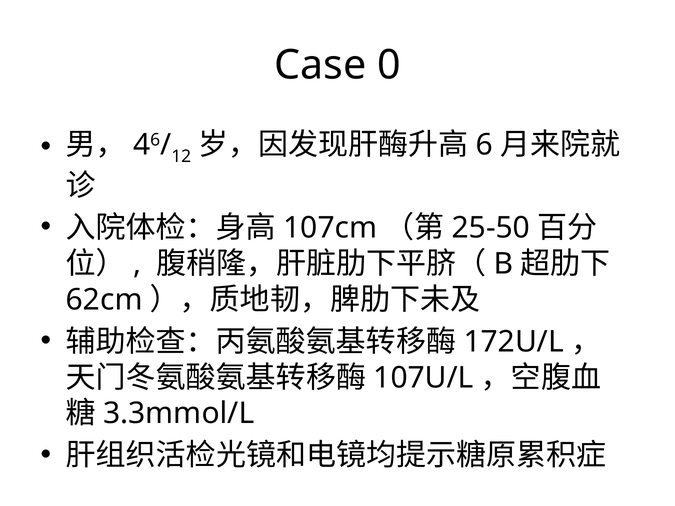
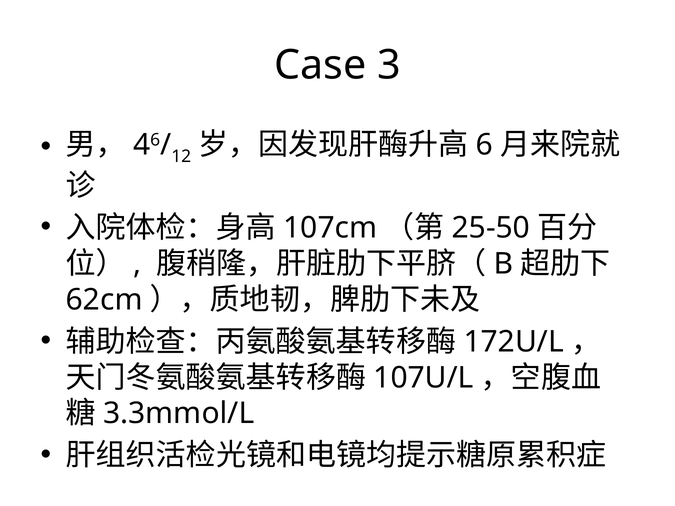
0: 0 -> 3 (389, 65)
